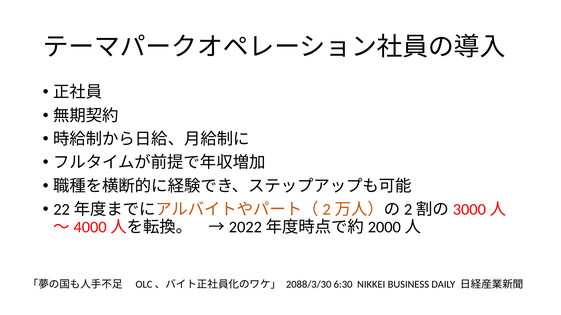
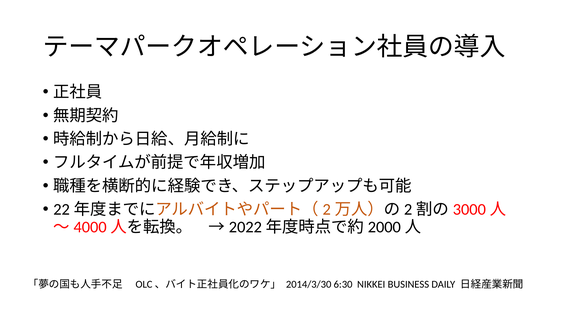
2088/3/30: 2088/3/30 -> 2014/3/30 (309, 285)
